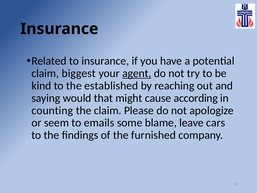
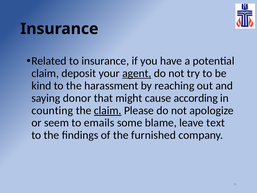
biggest: biggest -> deposit (79, 73)
established: established -> harassment (111, 86)
would: would -> donor (77, 98)
claim underline: none -> present (108, 110)
cars: cars -> text (216, 123)
